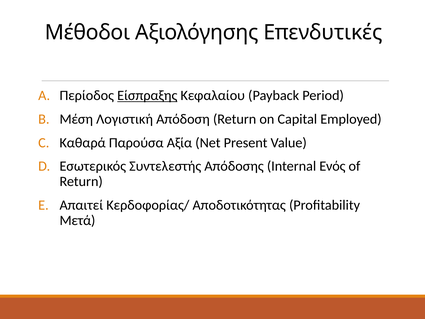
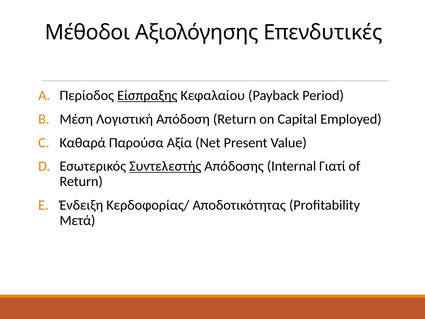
Συντελεστής underline: none -> present (165, 166)
Ενός: Ενός -> Γιατί (332, 166)
Απαιτεί: Απαιτεί -> Ένδειξη (81, 205)
